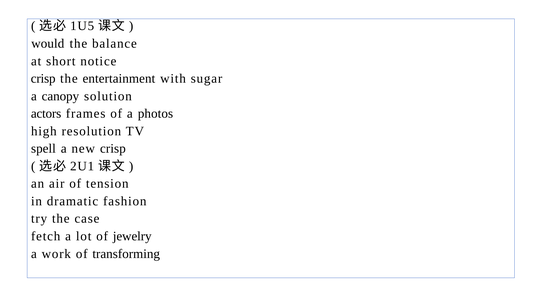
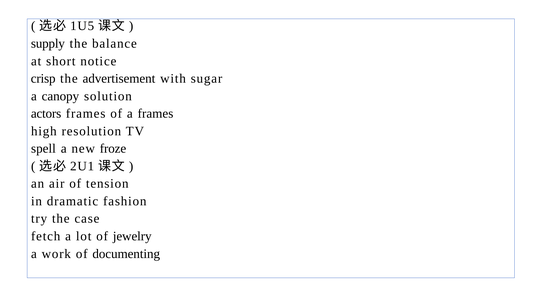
would: would -> supply (48, 44)
entertainment: entertainment -> advertisement (119, 79)
a photos: photos -> frames (155, 114)
new crisp: crisp -> froze (113, 149)
transforming: transforming -> documenting (126, 254)
